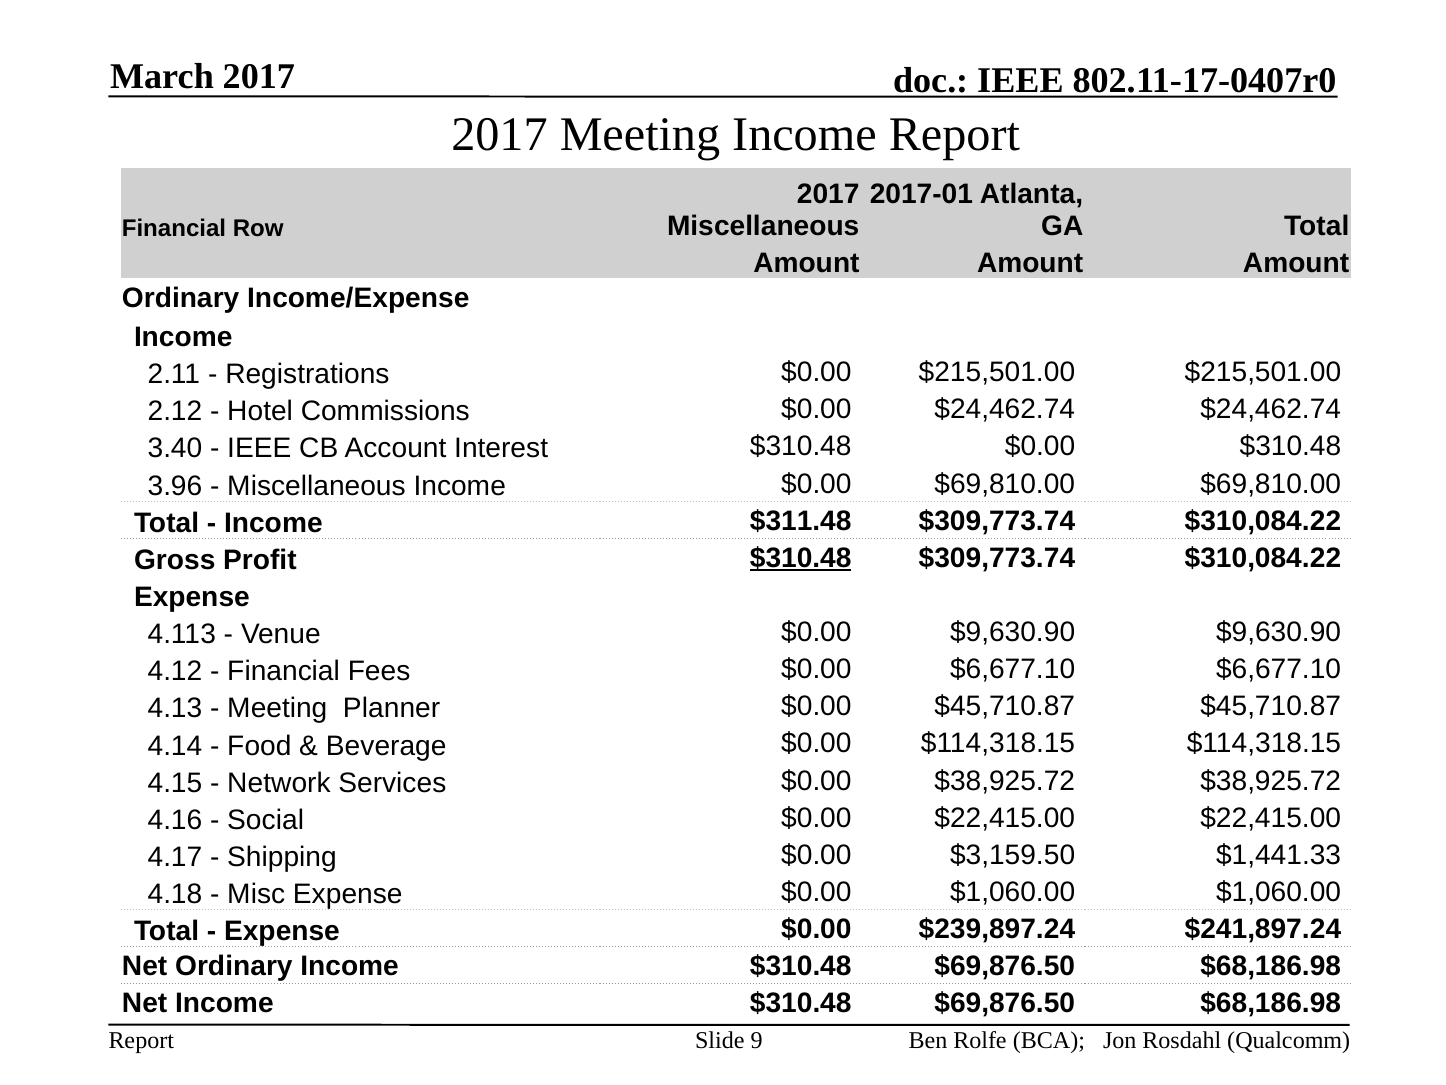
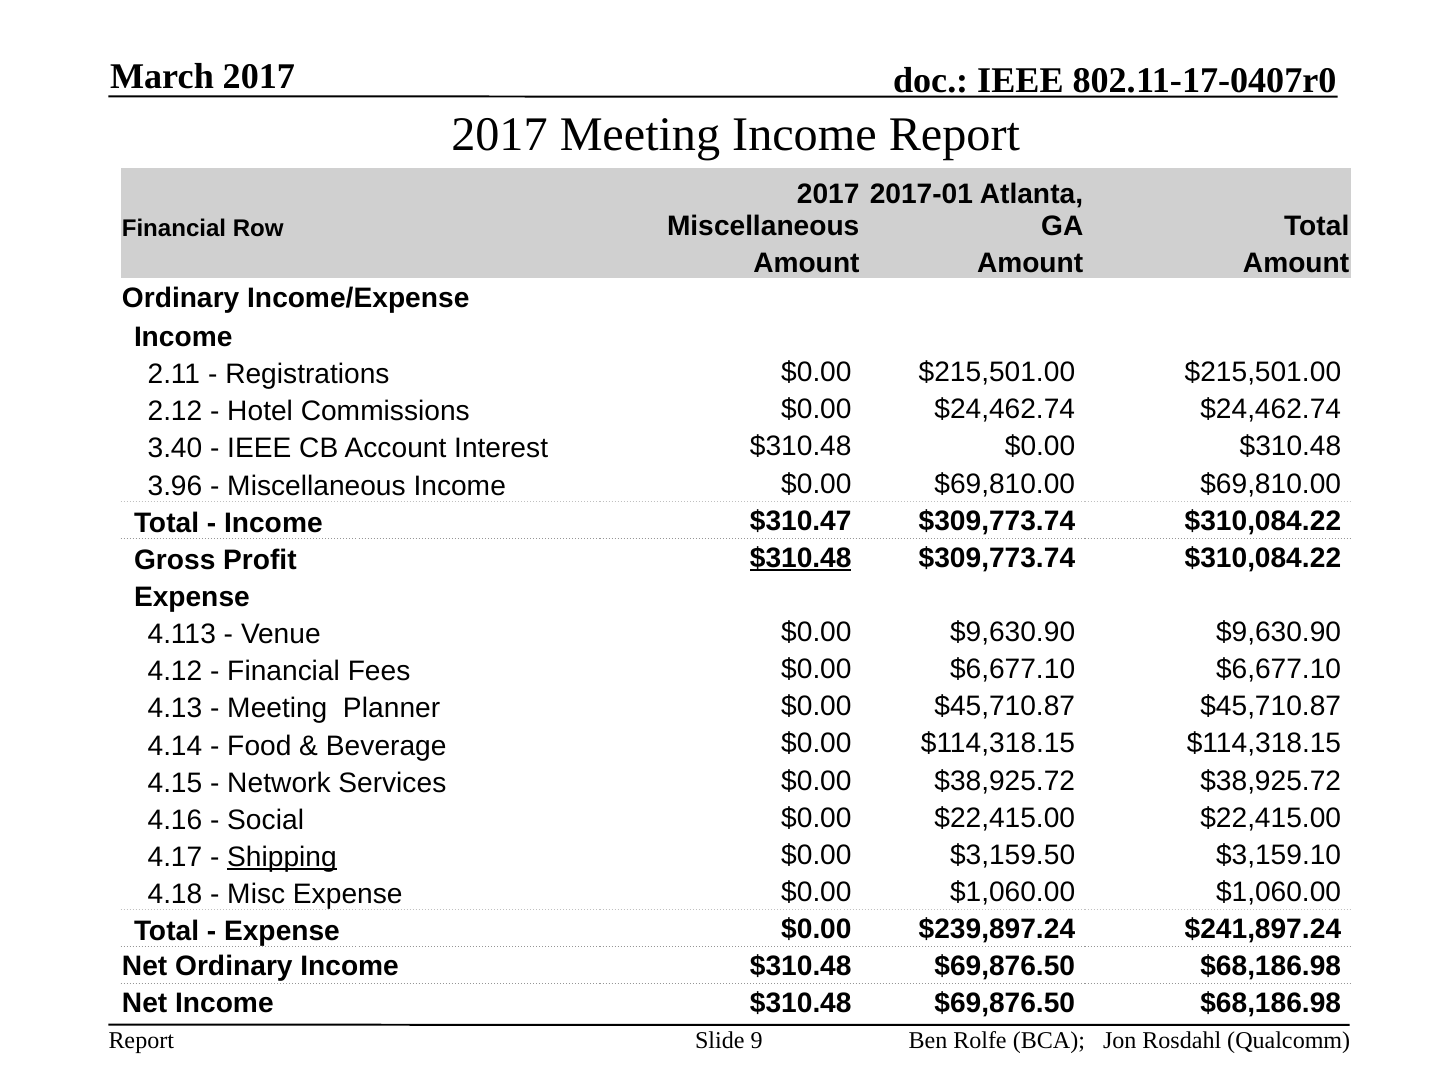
$311.48: $311.48 -> $310.47 (801, 521)
Shipping underline: none -> present (282, 857)
$1,441.33: $1,441.33 -> $3,159.10 (1279, 855)
